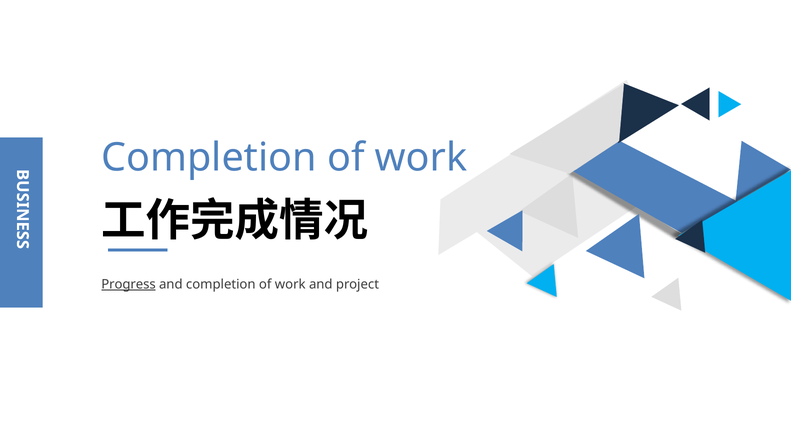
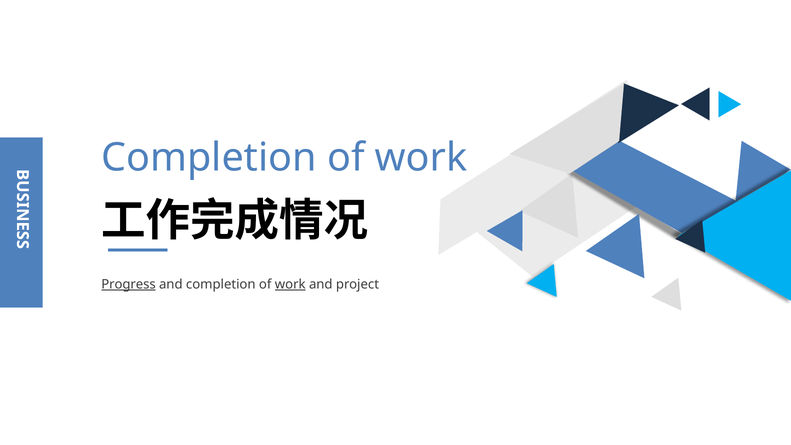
work underline: none -> present (290, 284)
